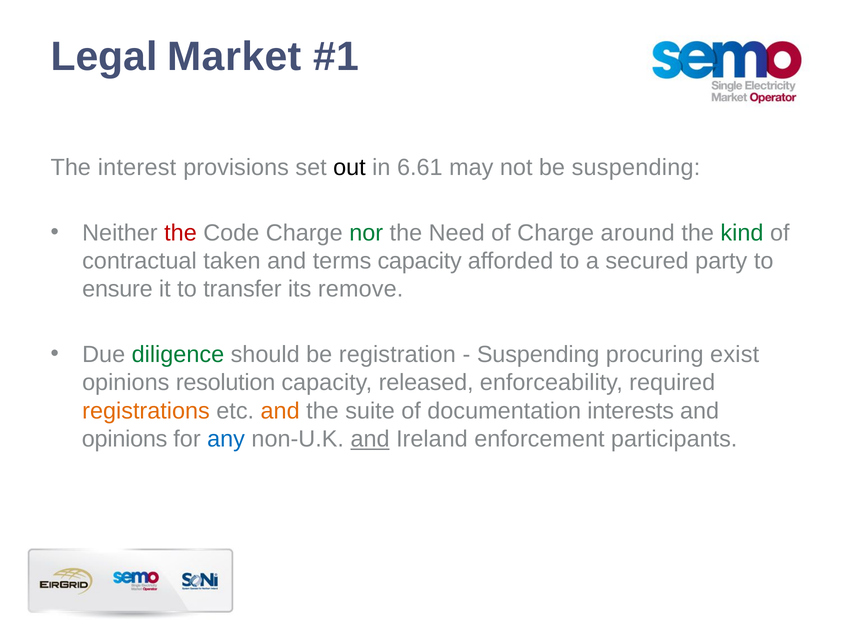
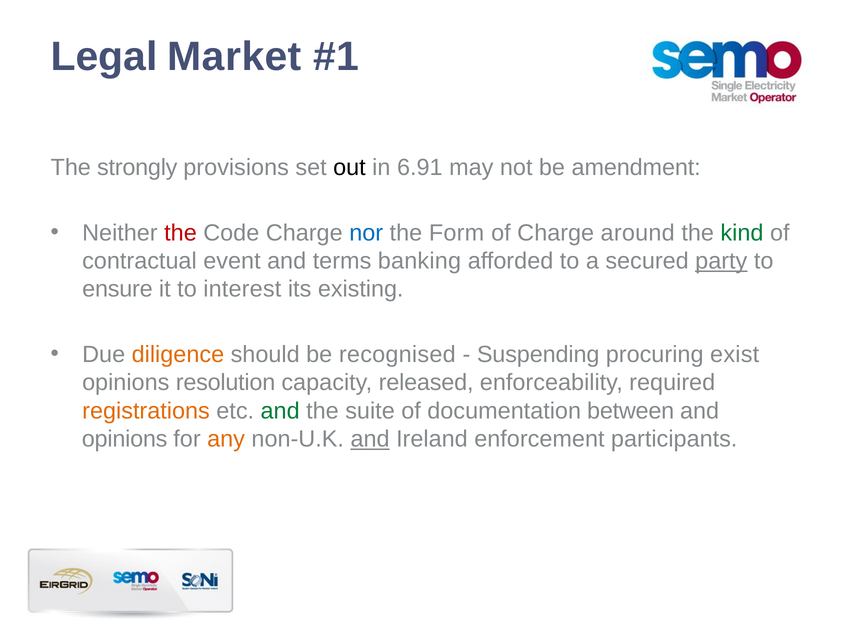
interest: interest -> strongly (137, 167)
6.61: 6.61 -> 6.91 (420, 167)
be suspending: suspending -> amendment (636, 167)
nor colour: green -> blue (366, 233)
Need: Need -> Form (457, 233)
taken: taken -> event (232, 261)
terms capacity: capacity -> banking (419, 261)
party underline: none -> present (721, 261)
transfer: transfer -> interest (242, 289)
remove: remove -> existing (361, 289)
diligence colour: green -> orange (178, 355)
registration: registration -> recognised (397, 355)
and colour: orange -> green (280, 411)
interests: interests -> between (631, 411)
any colour: blue -> orange (226, 439)
